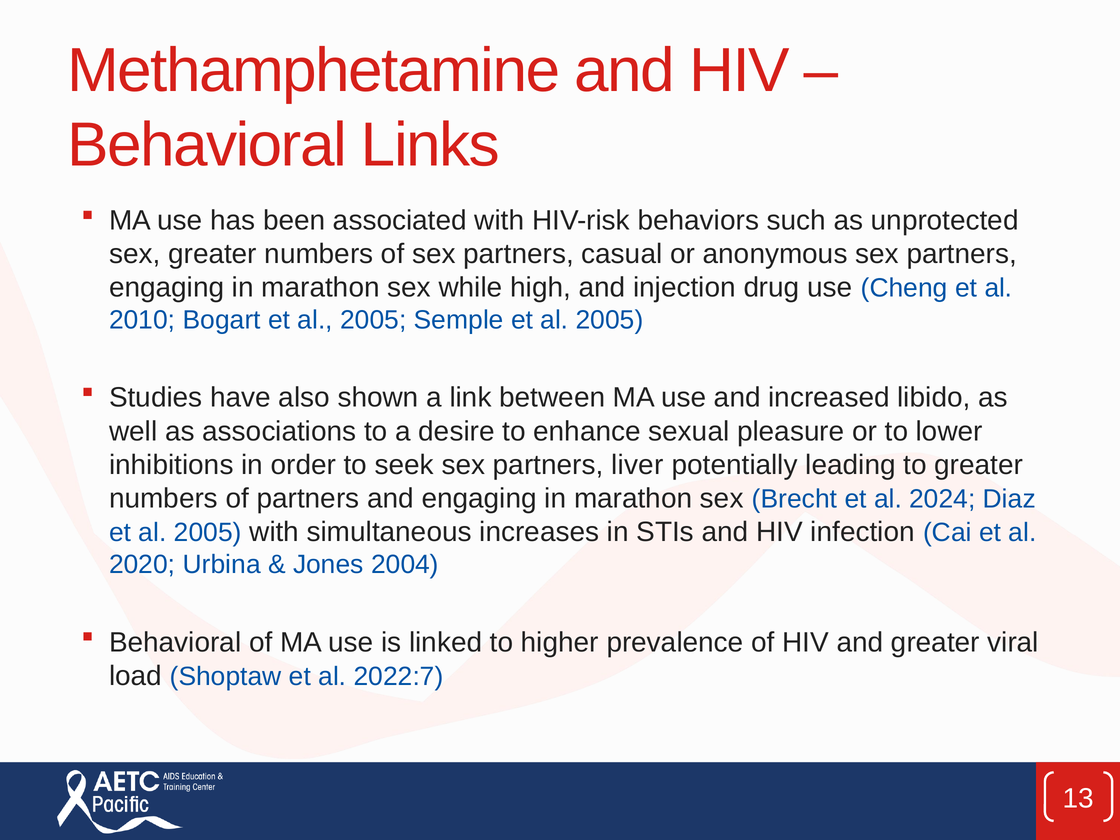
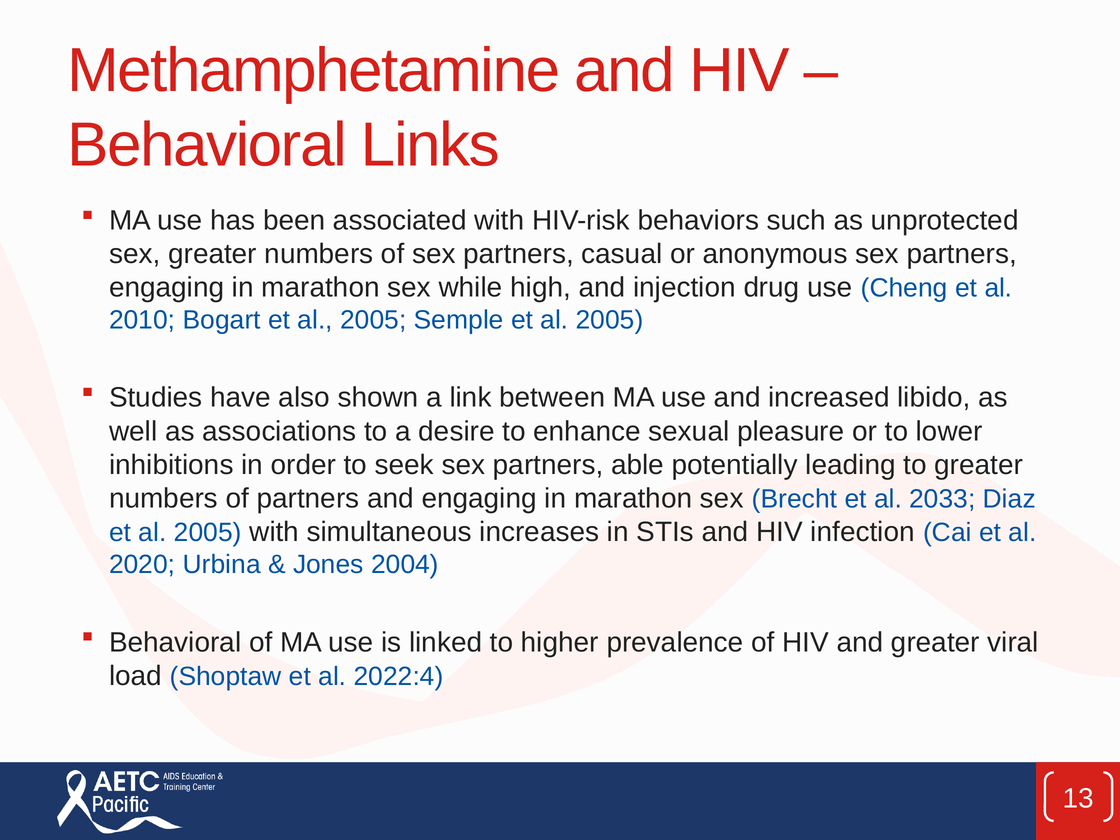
liver: liver -> able (638, 465)
2024: 2024 -> 2033 (942, 499)
2022:7: 2022:7 -> 2022:4 (399, 676)
